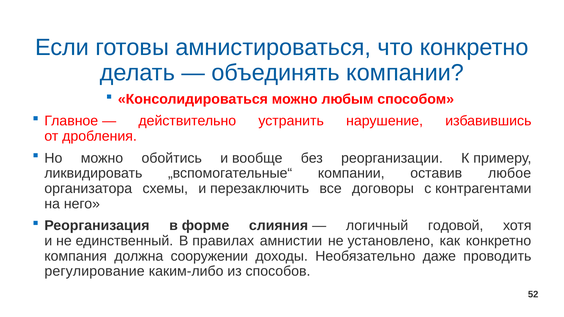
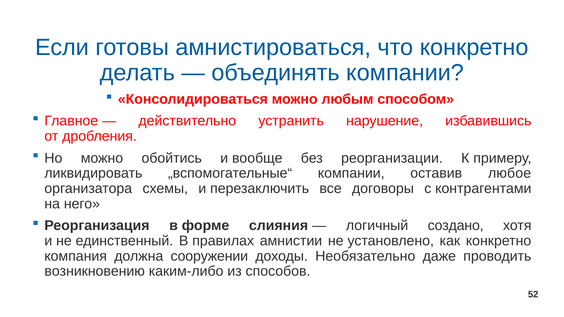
годовой: годовой -> создано (456, 226)
регулирование: регулирование -> возникновению (95, 271)
